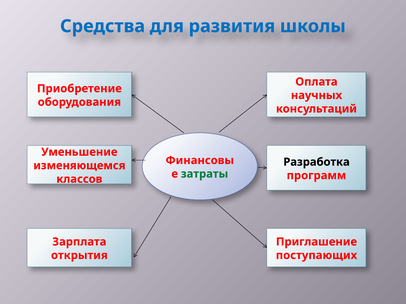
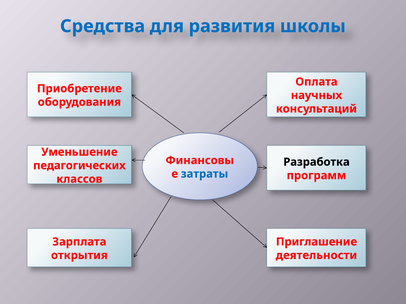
изменяющемся: изменяющемся -> педагогических (79, 166)
затраты colour: green -> blue (205, 174)
поступающих: поступающих -> деятельности (316, 256)
